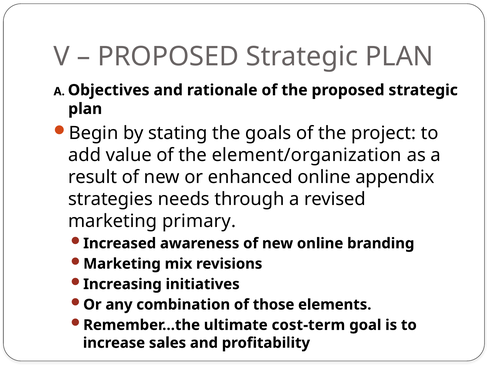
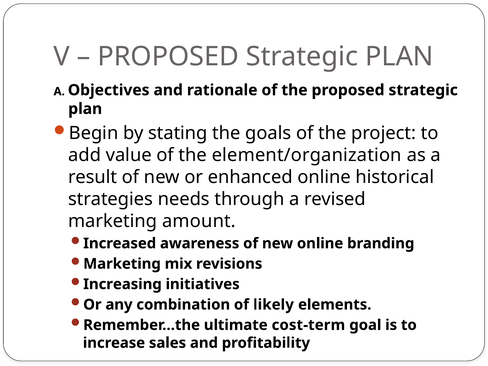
appendix: appendix -> historical (395, 177)
primary: primary -> amount (199, 221)
those: those -> likely (273, 305)
